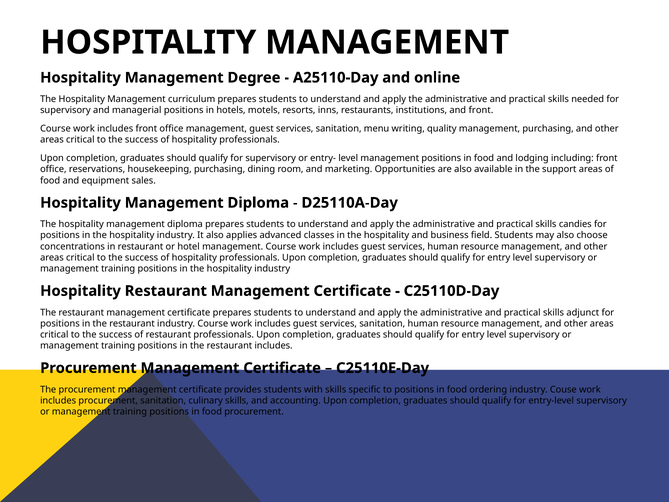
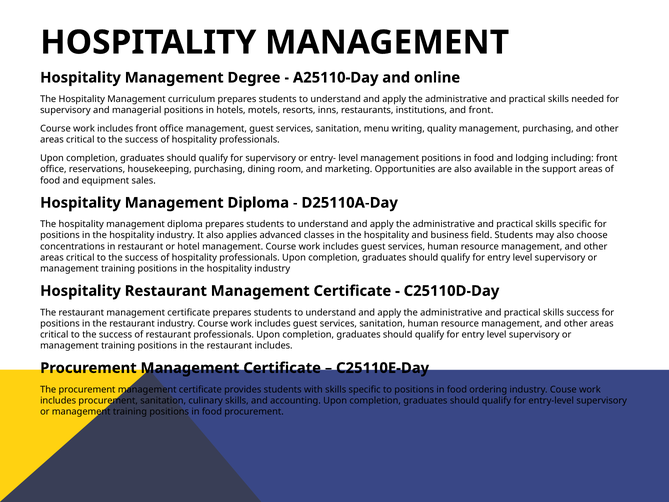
practical skills candies: candies -> specific (575, 224)
skills adjunct: adjunct -> success (583, 312)
